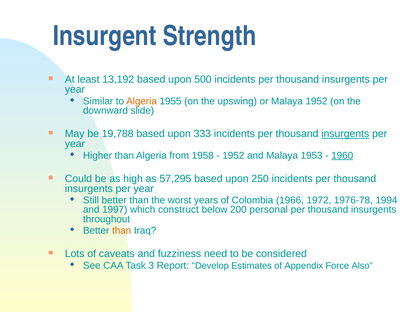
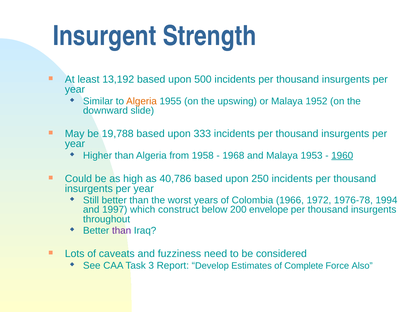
insurgents underline: present -> none (345, 134)
1952: 1952 -> 1968 (233, 155)
57,295: 57,295 -> 40,786 (175, 179)
personal: personal -> envelope (269, 210)
than colour: orange -> purple (122, 231)
Appendix: Appendix -> Complete (304, 266)
